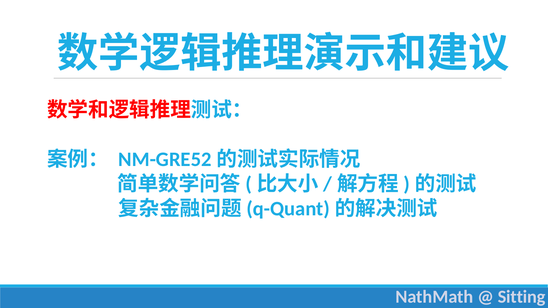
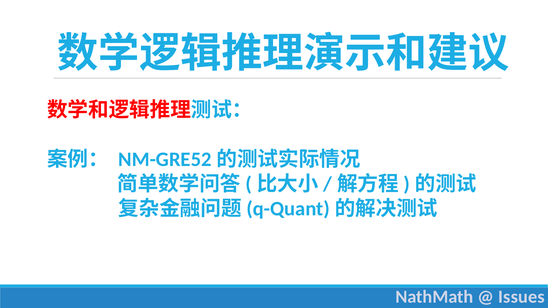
Sitting: Sitting -> Issues (521, 297)
